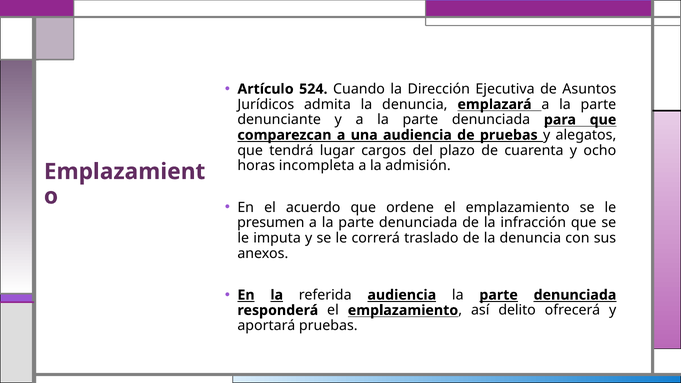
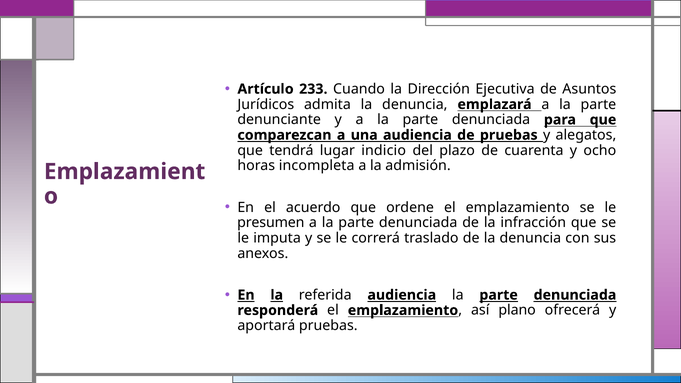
524: 524 -> 233 (313, 89)
cargos: cargos -> indicio (384, 150)
delito: delito -> plano (517, 310)
